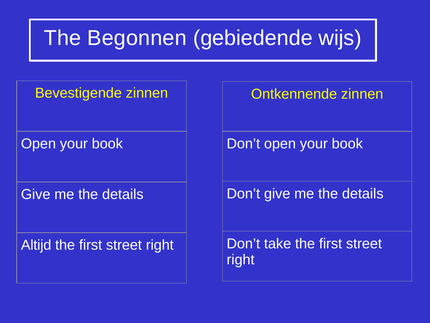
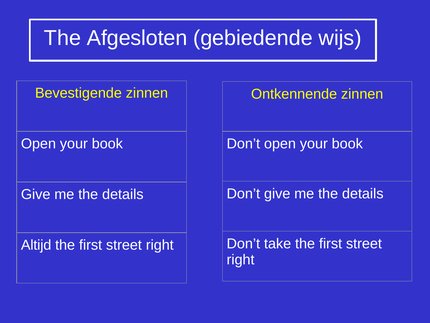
Begonnen: Begonnen -> Afgesloten (137, 38)
